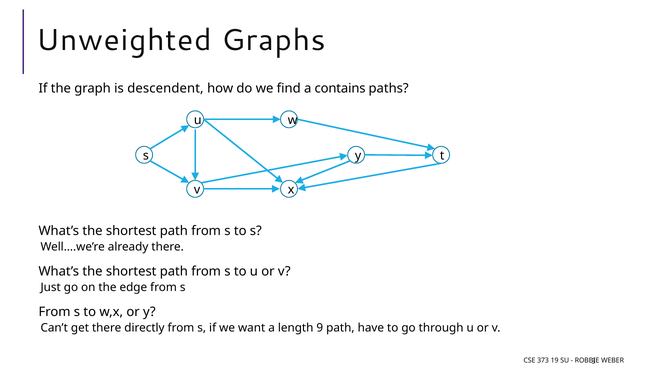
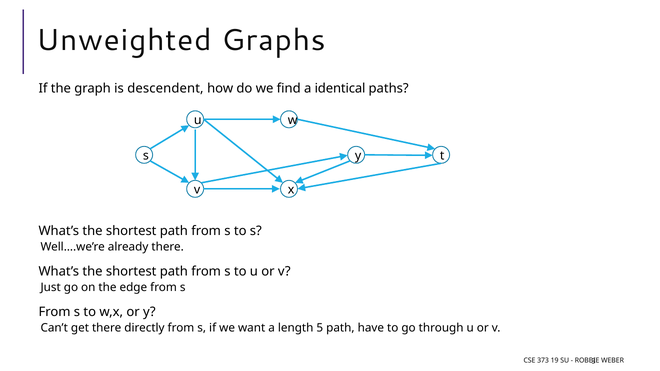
contains: contains -> identical (340, 89)
9: 9 -> 5 (320, 328)
